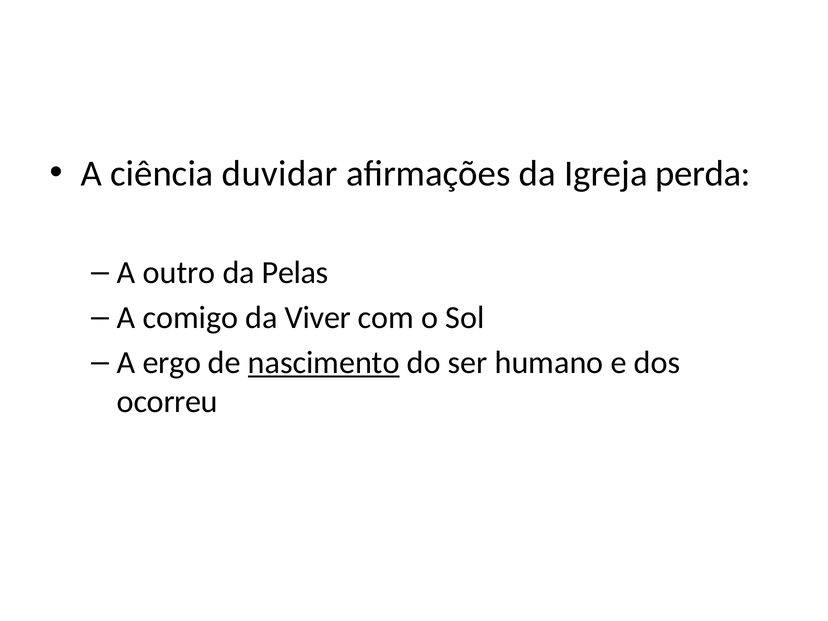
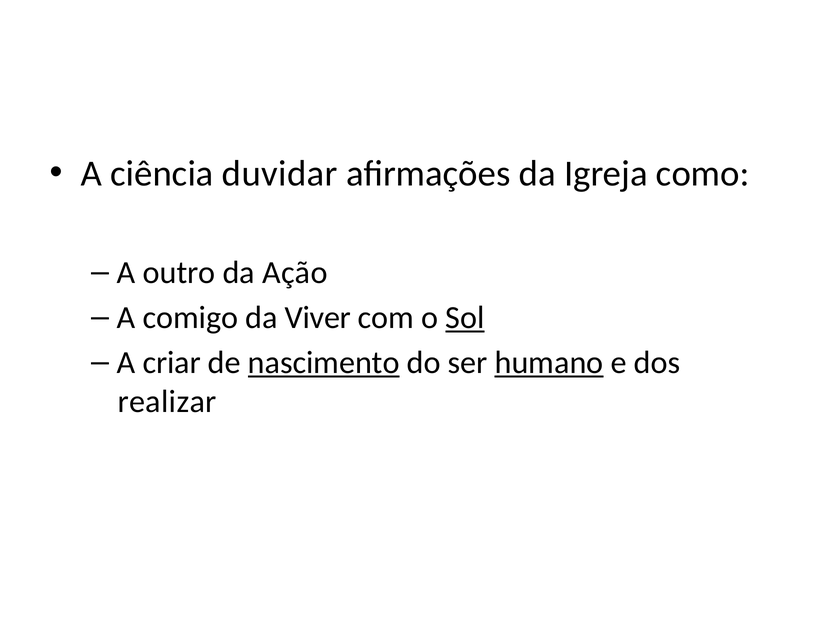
perda: perda -> como (703, 174)
Pelas: Pelas -> Ação (295, 273)
Sol underline: none -> present (465, 318)
ergo: ergo -> criar (172, 363)
humano underline: none -> present (549, 363)
ocorreu: ocorreu -> realizar (167, 401)
